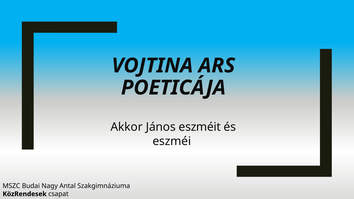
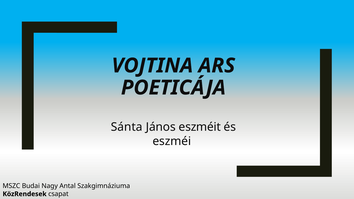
Akkor: Akkor -> Sánta (127, 127)
